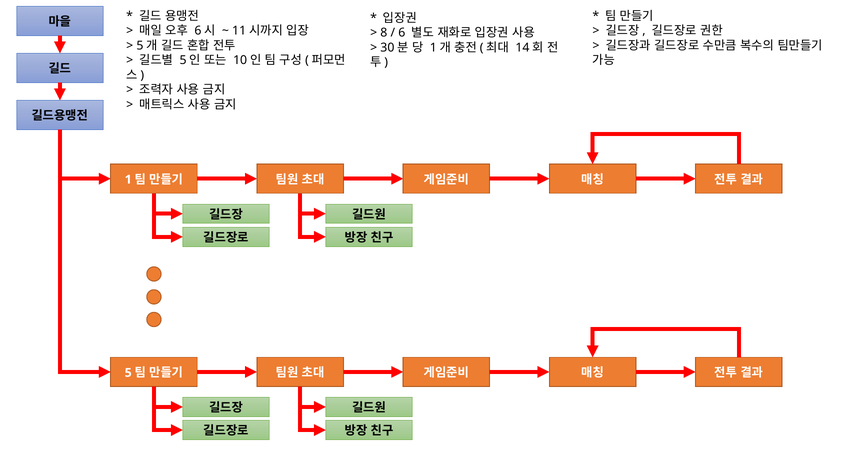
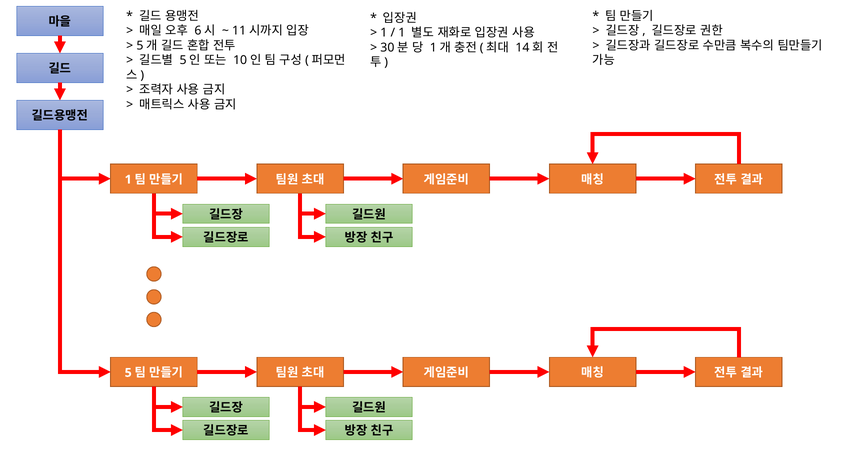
8: 8 -> 1 (384, 33)
6: 6 -> 1 (402, 33)
